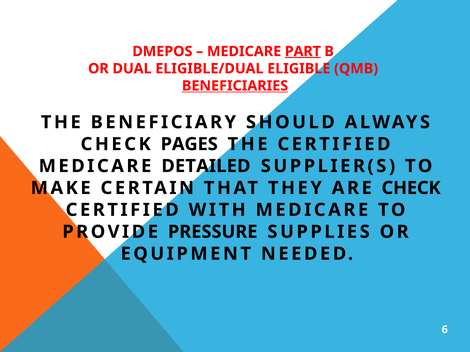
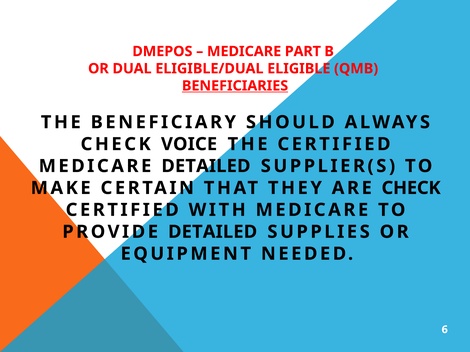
PART underline: present -> none (303, 51)
PAGES: PAGES -> VOICE (189, 144)
PROVIDE PRESSURE: PRESSURE -> DETAILED (213, 232)
